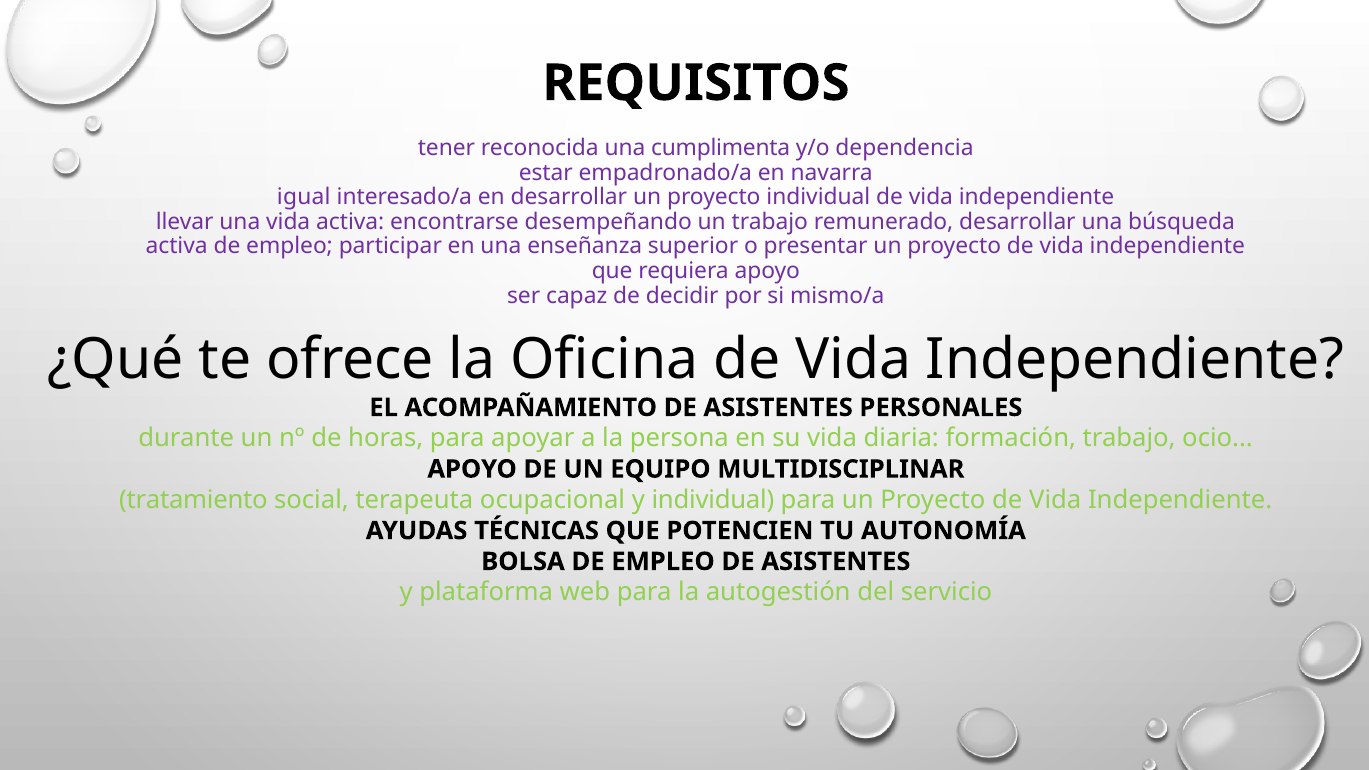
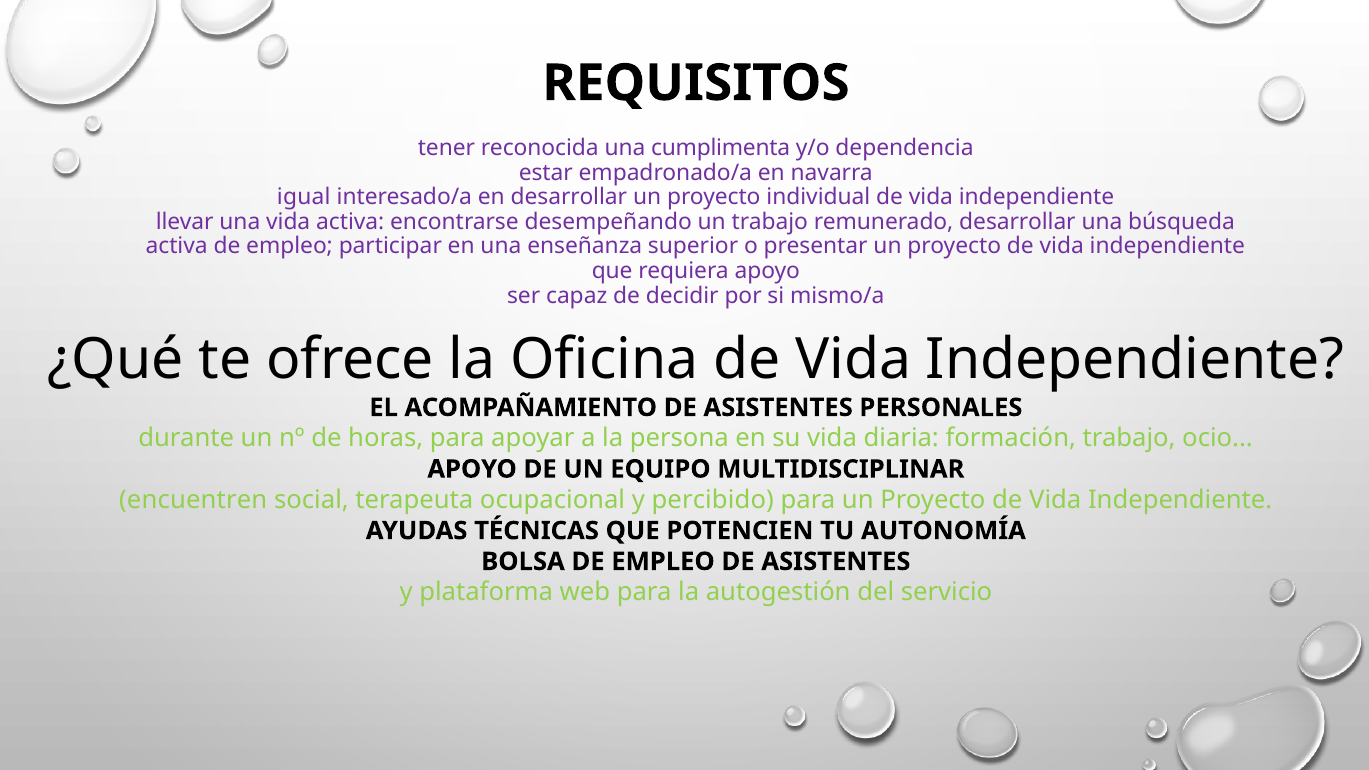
tratamiento: tratamiento -> encuentren (193, 500)
y individual: individual -> percibido (713, 500)
